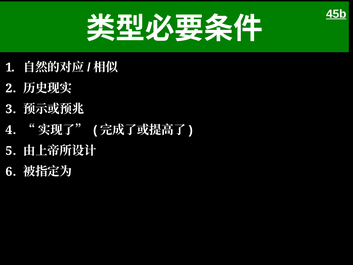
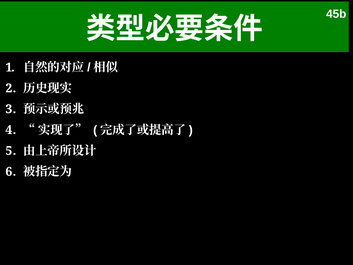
45b underline: present -> none (336, 14)
